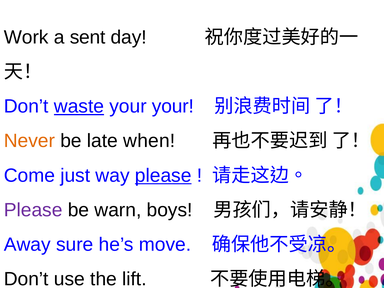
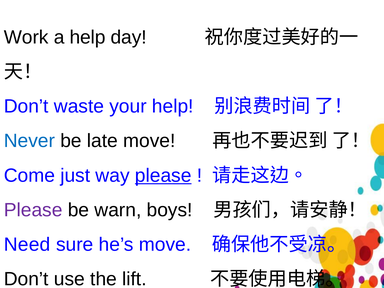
a sent: sent -> help (88, 37)
waste underline: present -> none (79, 106)
your your: your -> help (173, 106)
Never colour: orange -> blue (29, 141)
late when: when -> move (149, 141)
Away: Away -> Need (27, 245)
